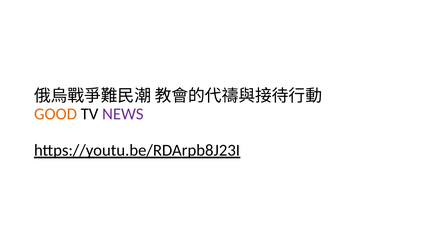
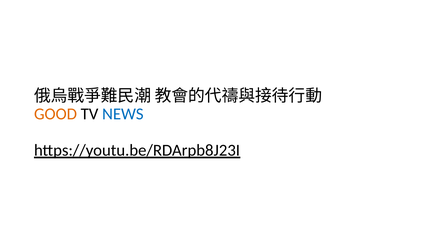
NEWS colour: purple -> blue (123, 114)
